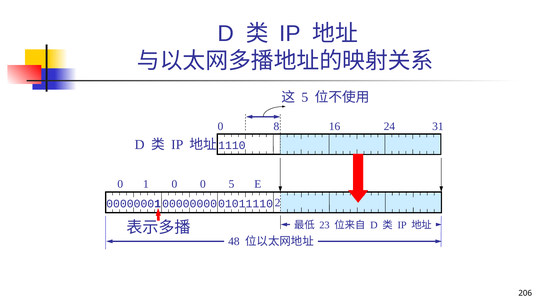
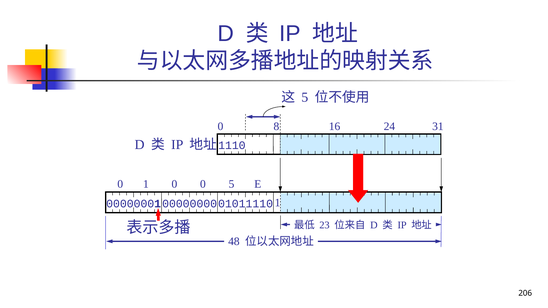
01011110 2: 2 -> 1 (278, 203)
